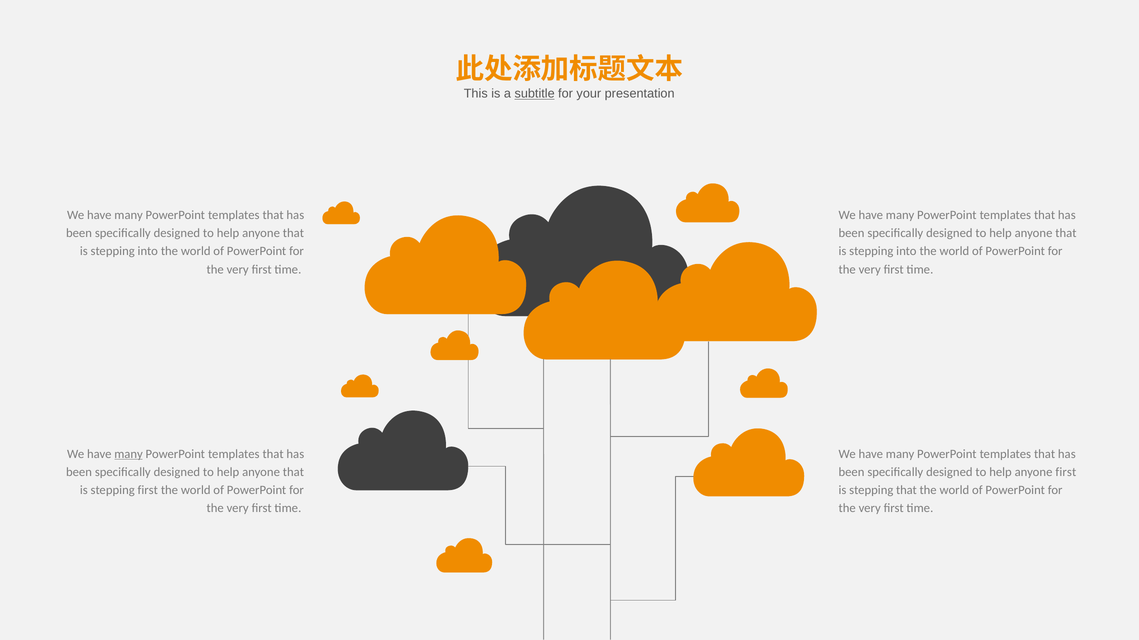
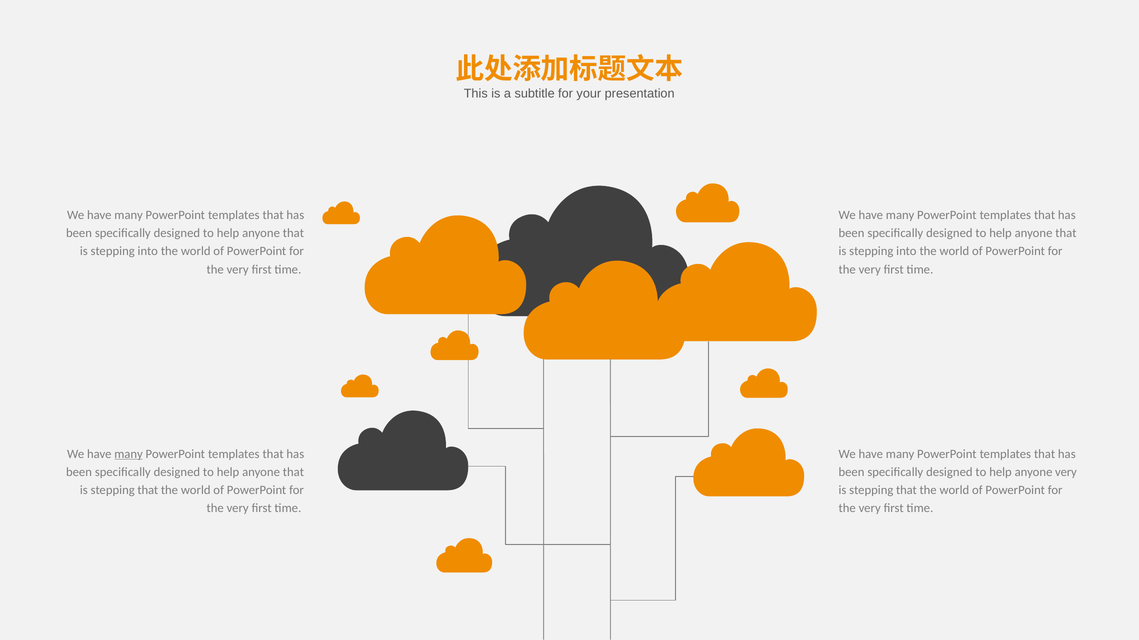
subtitle underline: present -> none (535, 94)
anyone first: first -> very (1066, 472)
first: first -> that (148, 490)
